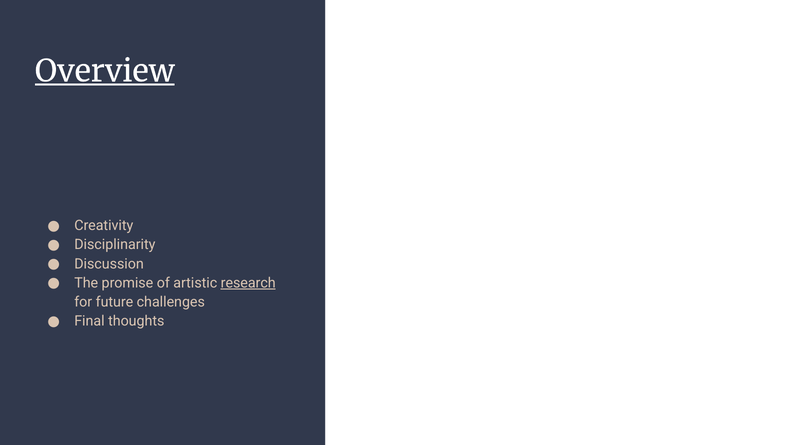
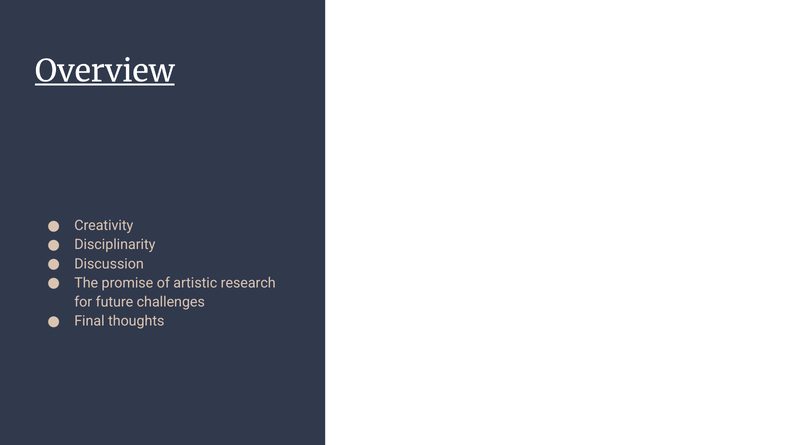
research underline: present -> none (248, 282)
